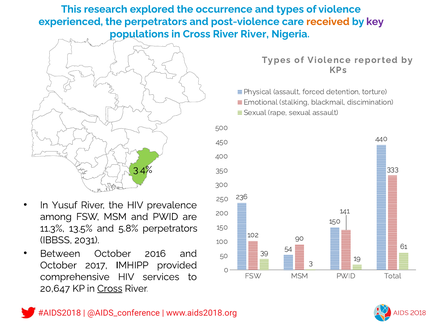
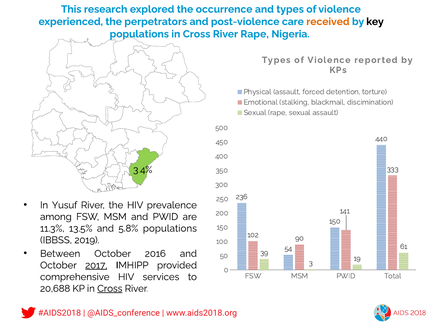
key colour: purple -> black (375, 22)
River River: River -> Rape (255, 34)
5.8% perpetrators: perpetrators -> populations (170, 229)
2031: 2031 -> 2019 (87, 240)
2017 underline: none -> present (96, 266)
20,647: 20,647 -> 20,688 (55, 289)
